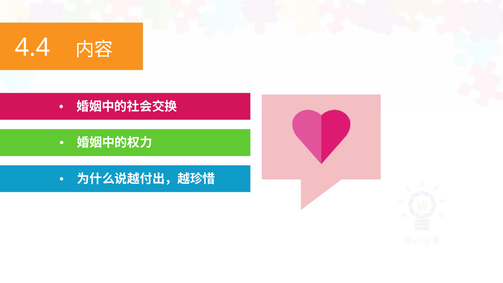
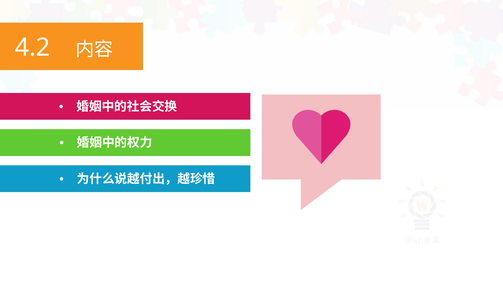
4.4: 4.4 -> 4.2 (33, 48)
